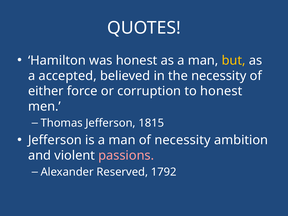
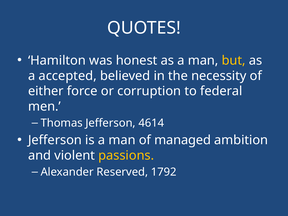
to honest: honest -> federal (221, 91)
1815: 1815 -> 4614 (151, 123)
of necessity: necessity -> managed (183, 140)
passions colour: pink -> yellow (126, 155)
